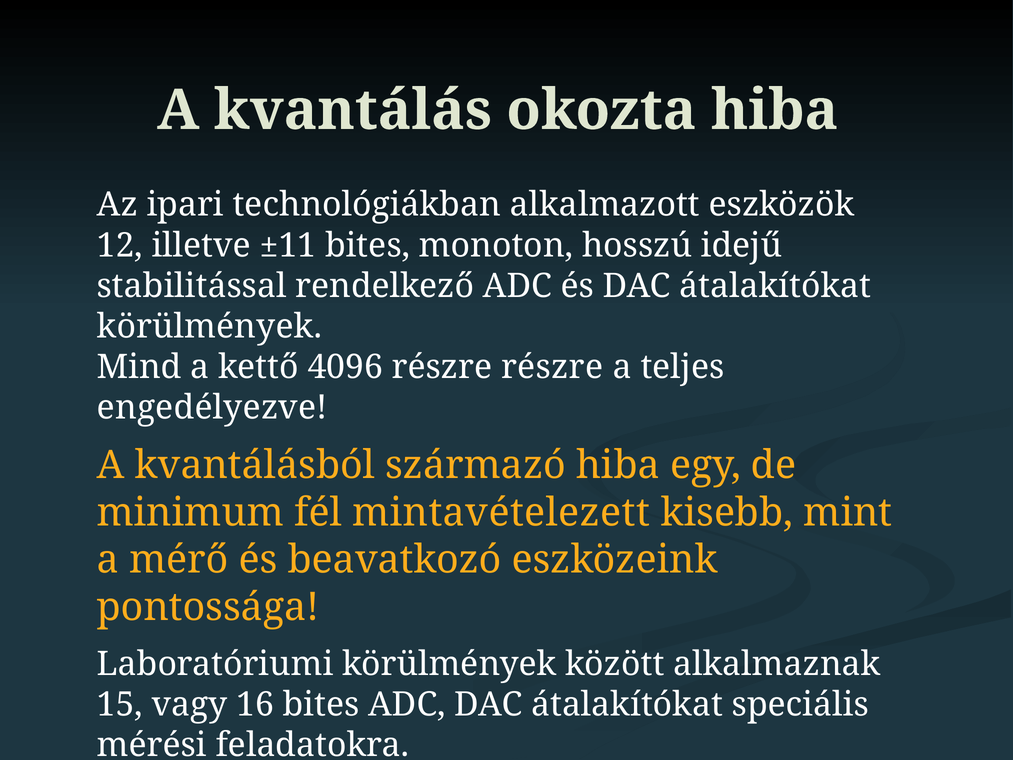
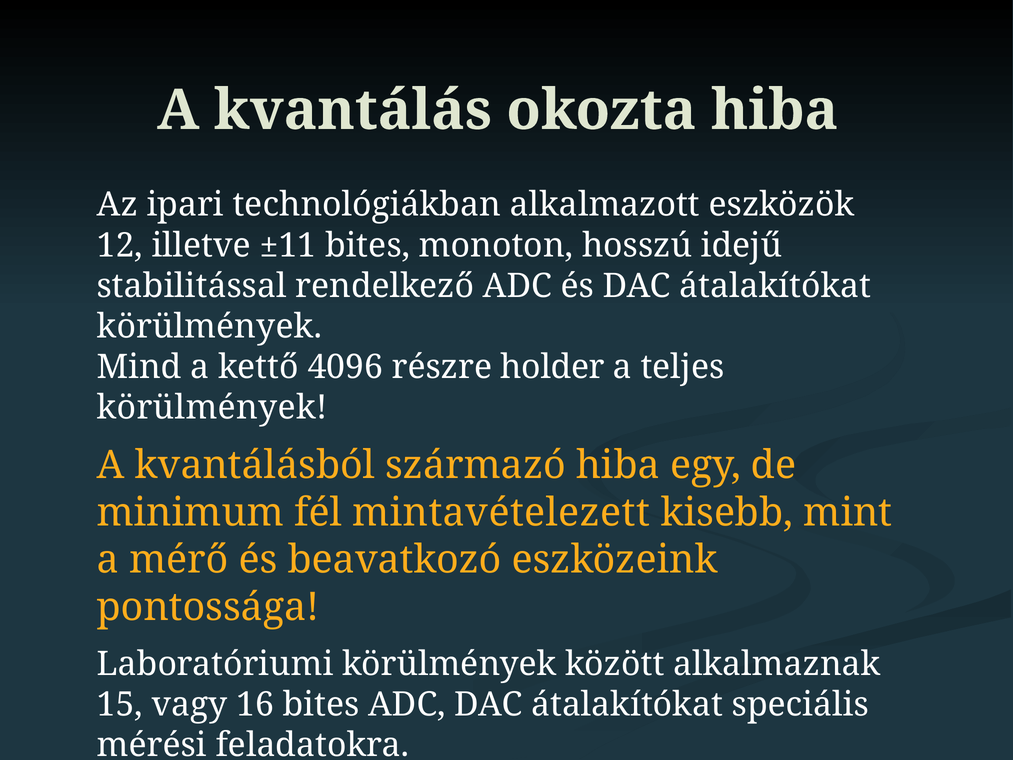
részre részre: részre -> holder (553, 367)
engedélyezve: engedélyezve -> körülmények (212, 407)
